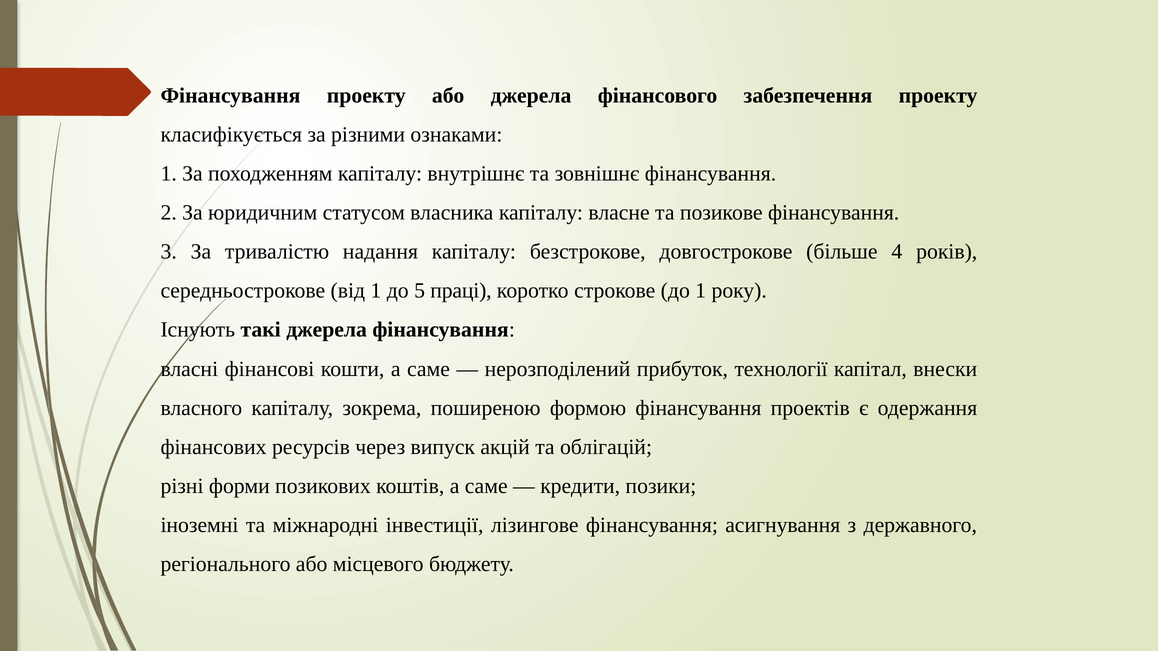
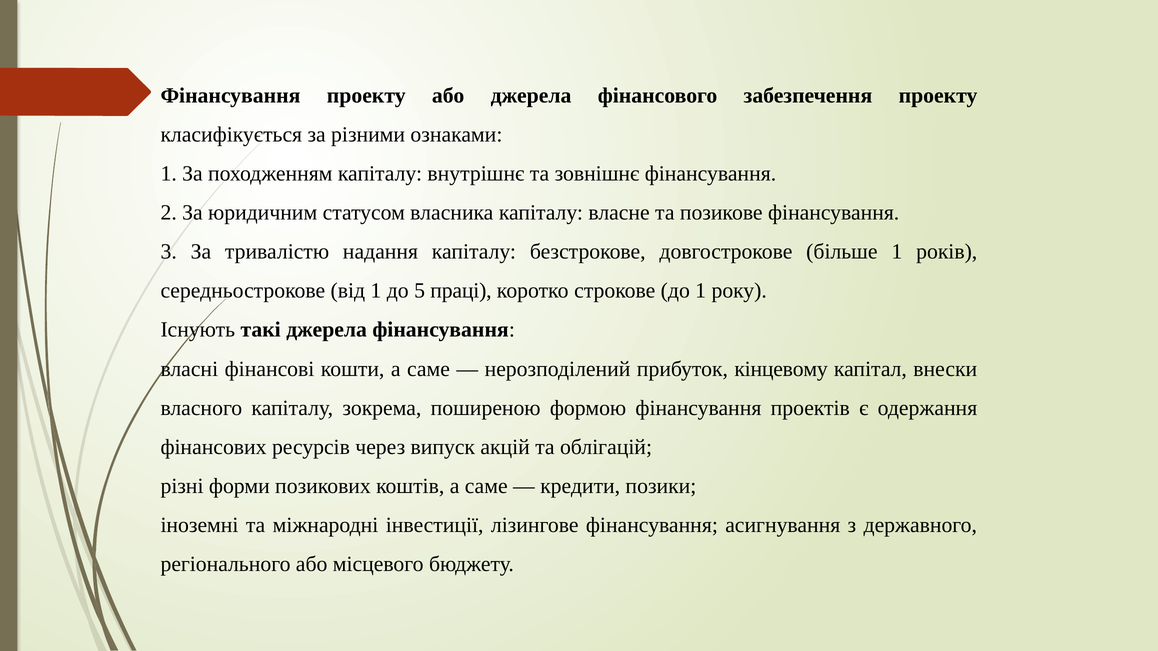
більше 4: 4 -> 1 (897, 252)
технології: технології -> кінцевому (781, 369)
